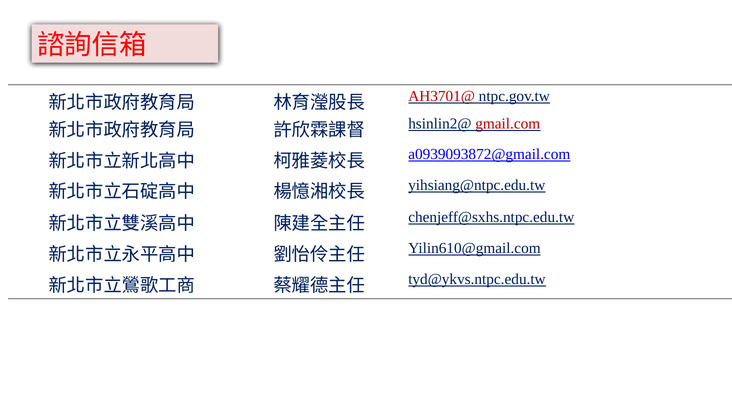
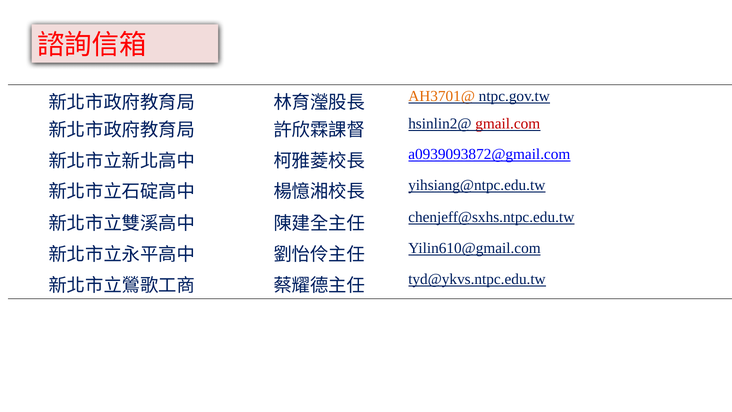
AH3701@ colour: red -> orange (442, 96)
